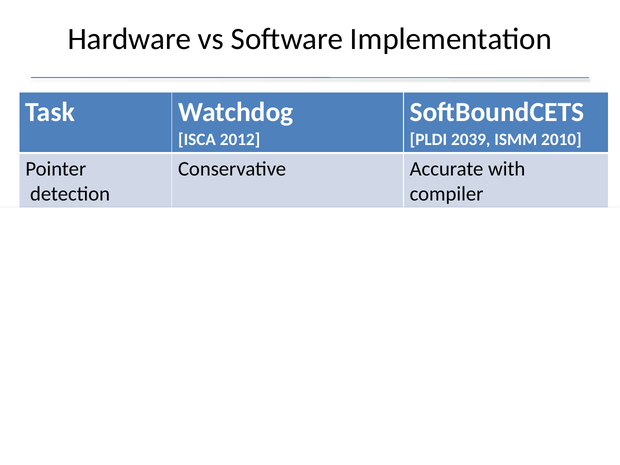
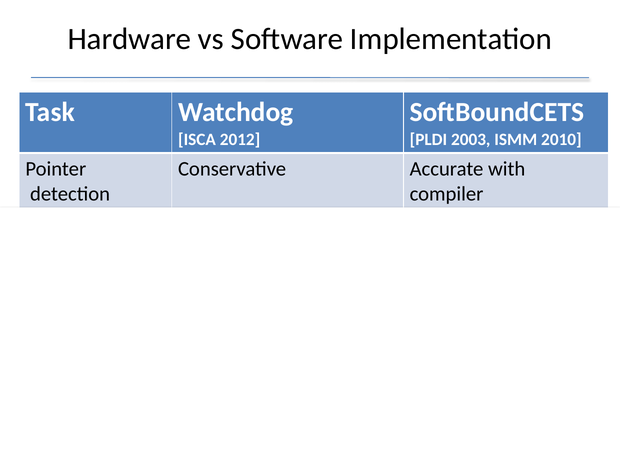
2039: 2039 -> 2003 (471, 139)
